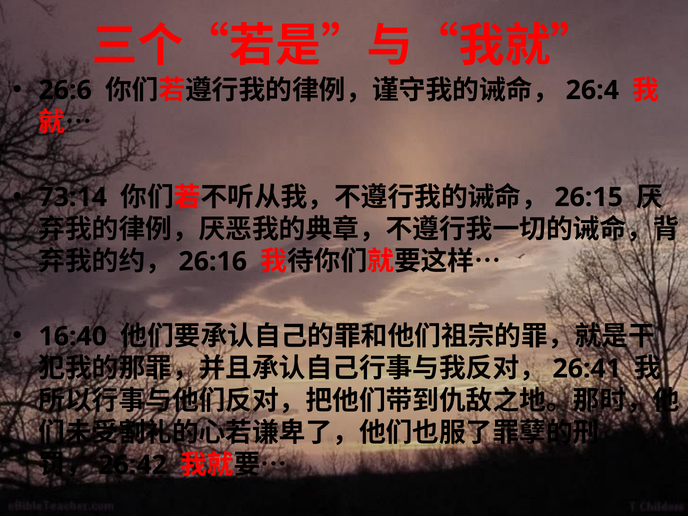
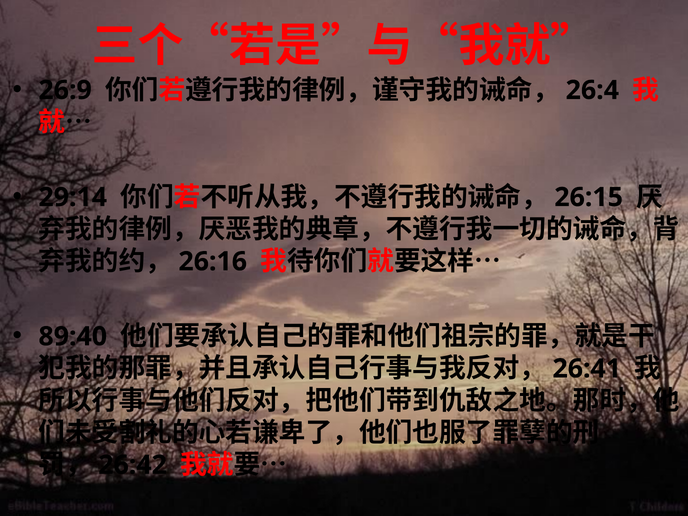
26:6: 26:6 -> 26:9 (65, 90)
73:14: 73:14 -> 29:14 (73, 197)
16:40: 16:40 -> 89:40 (73, 336)
